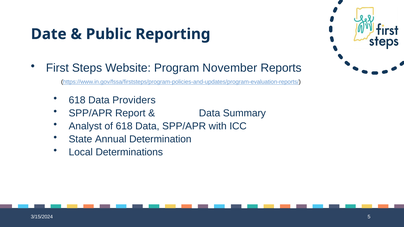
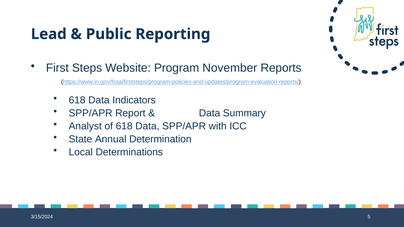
Date: Date -> Lead (49, 34)
Providers: Providers -> Indicators (134, 100)
